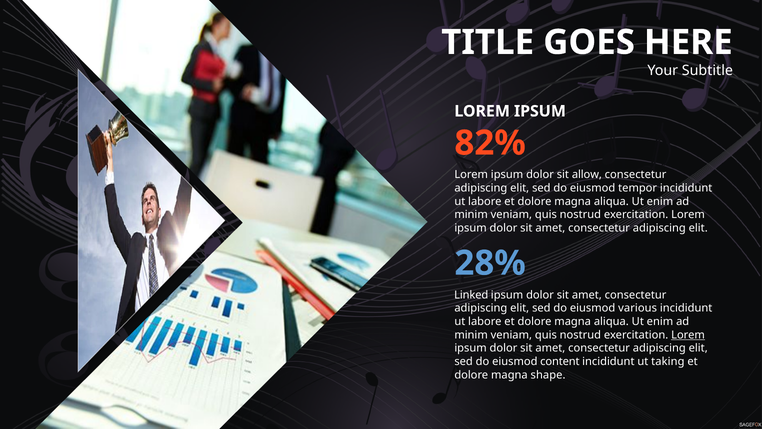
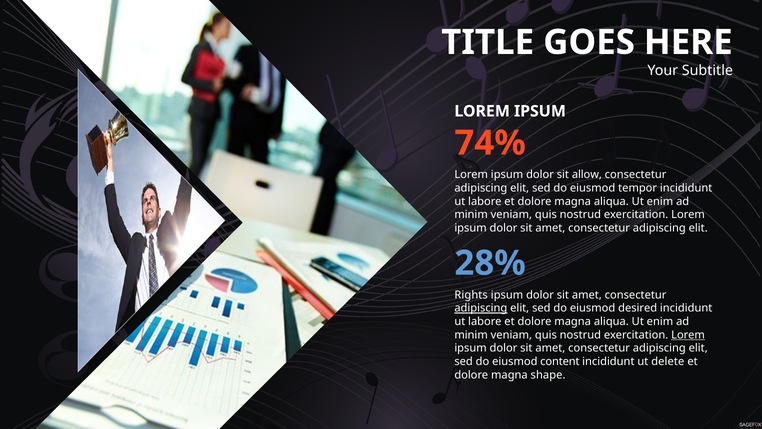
82%: 82% -> 74% (490, 143)
Linked: Linked -> Rights (471, 295)
adipiscing underline: none -> present (481, 308)
various: various -> desired (638, 308)
taking: taking -> delete (668, 361)
